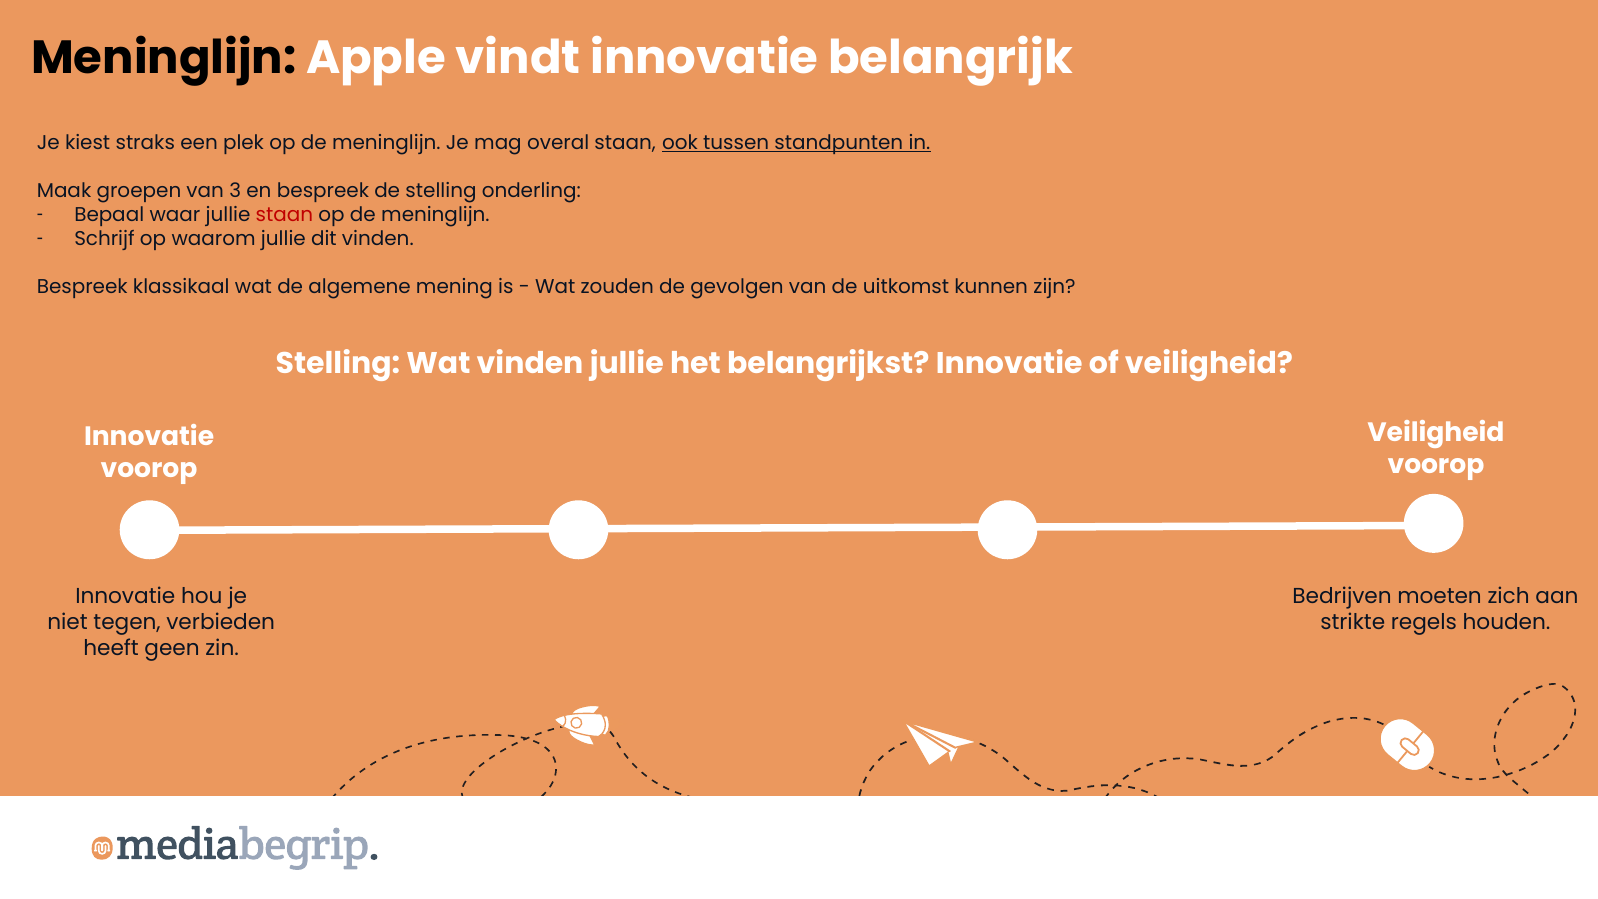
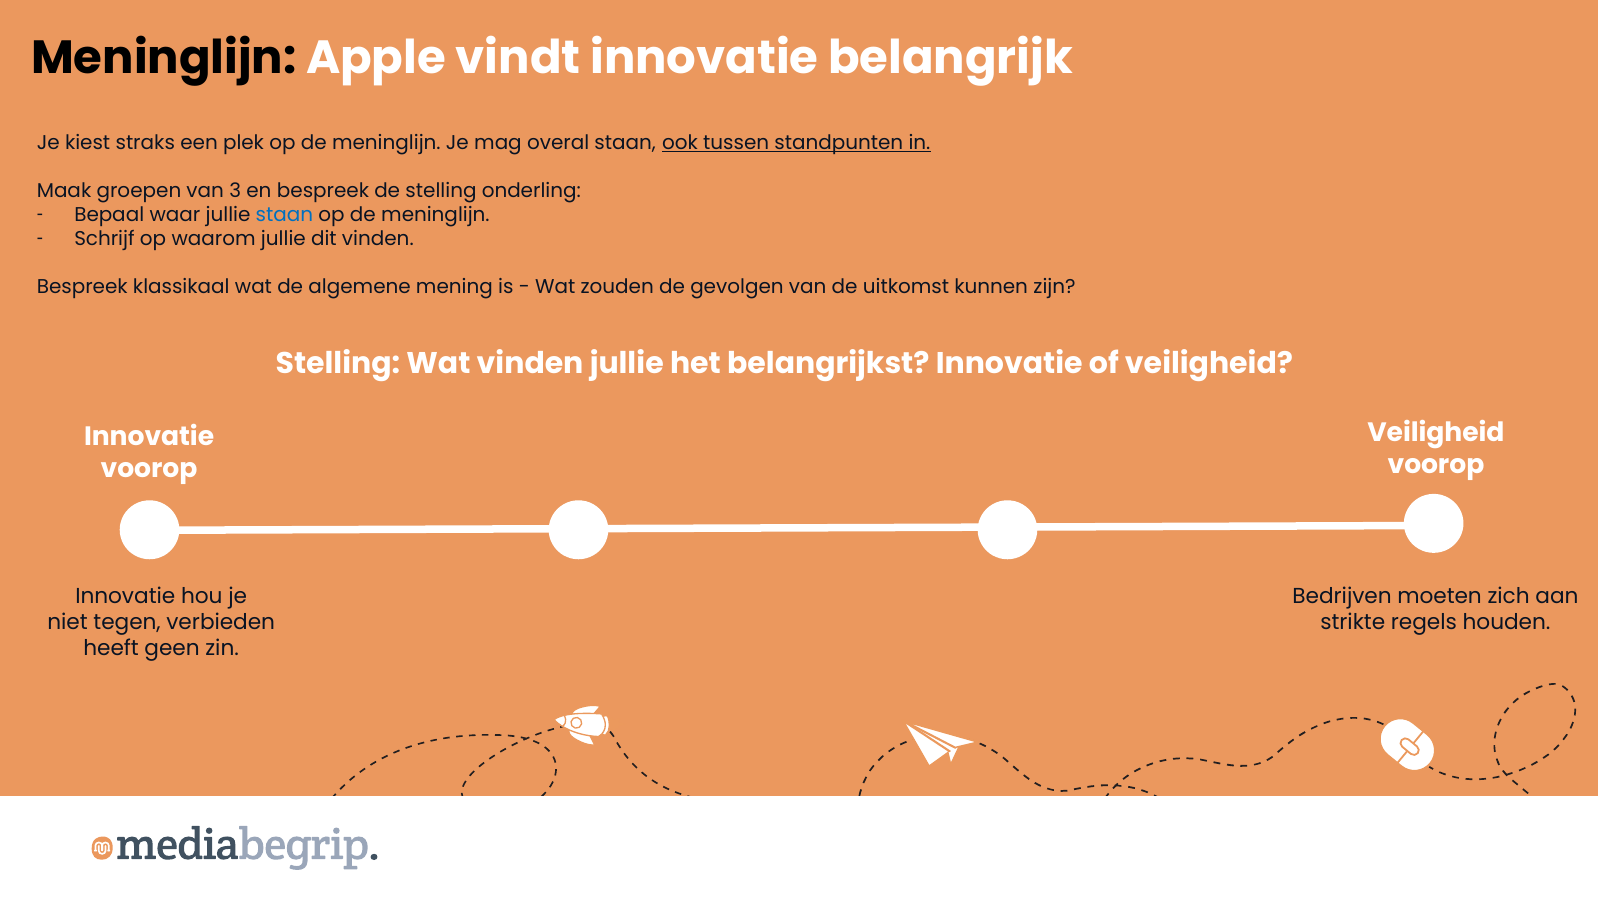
staan colour: red -> blue (284, 215)
